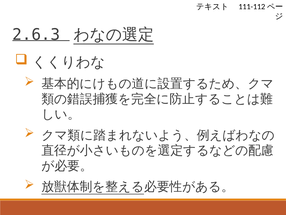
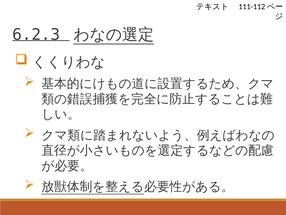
2.6.3: 2.6.3 -> 6.2.3 (36, 35)
